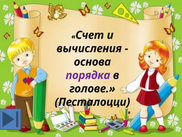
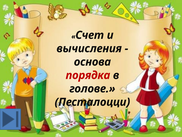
порядка colour: purple -> red (88, 75)
